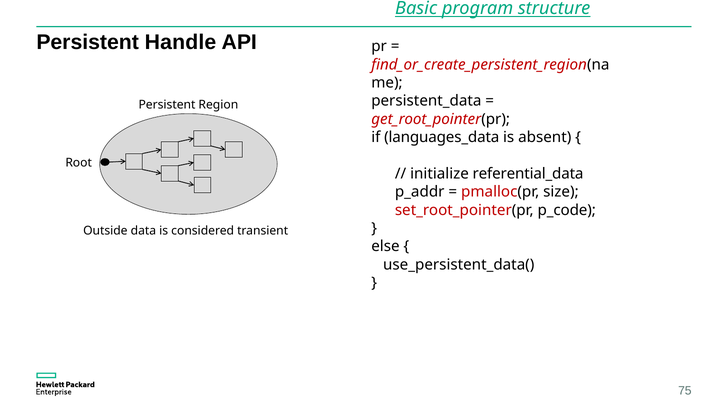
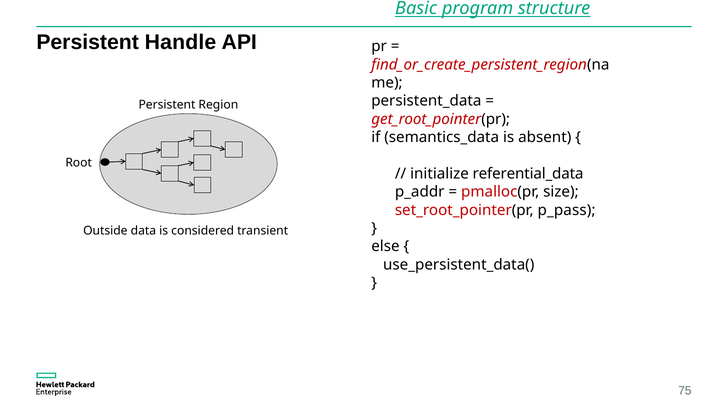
languages_data: languages_data -> semantics_data (442, 137)
p_code: p_code -> p_pass (567, 210)
